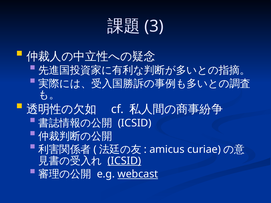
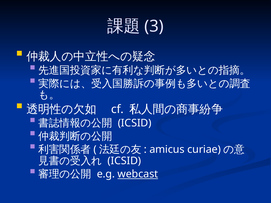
ICSID underline: present -> none (124, 161)
